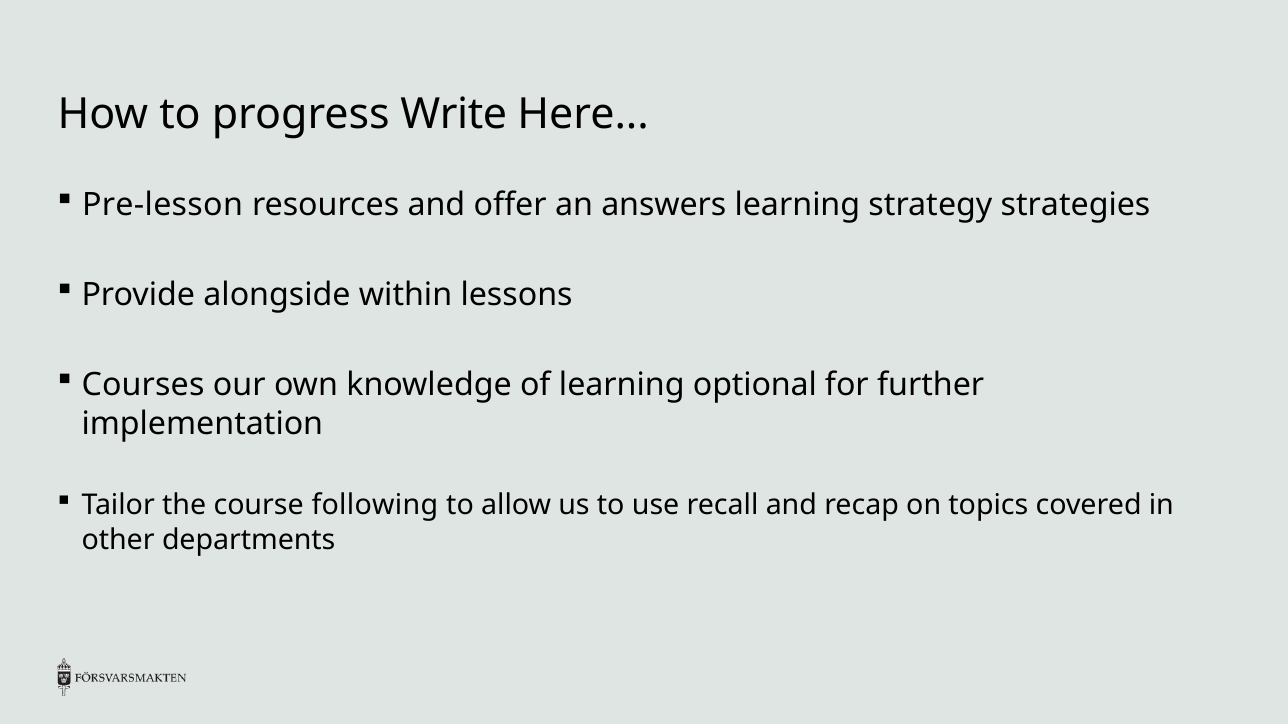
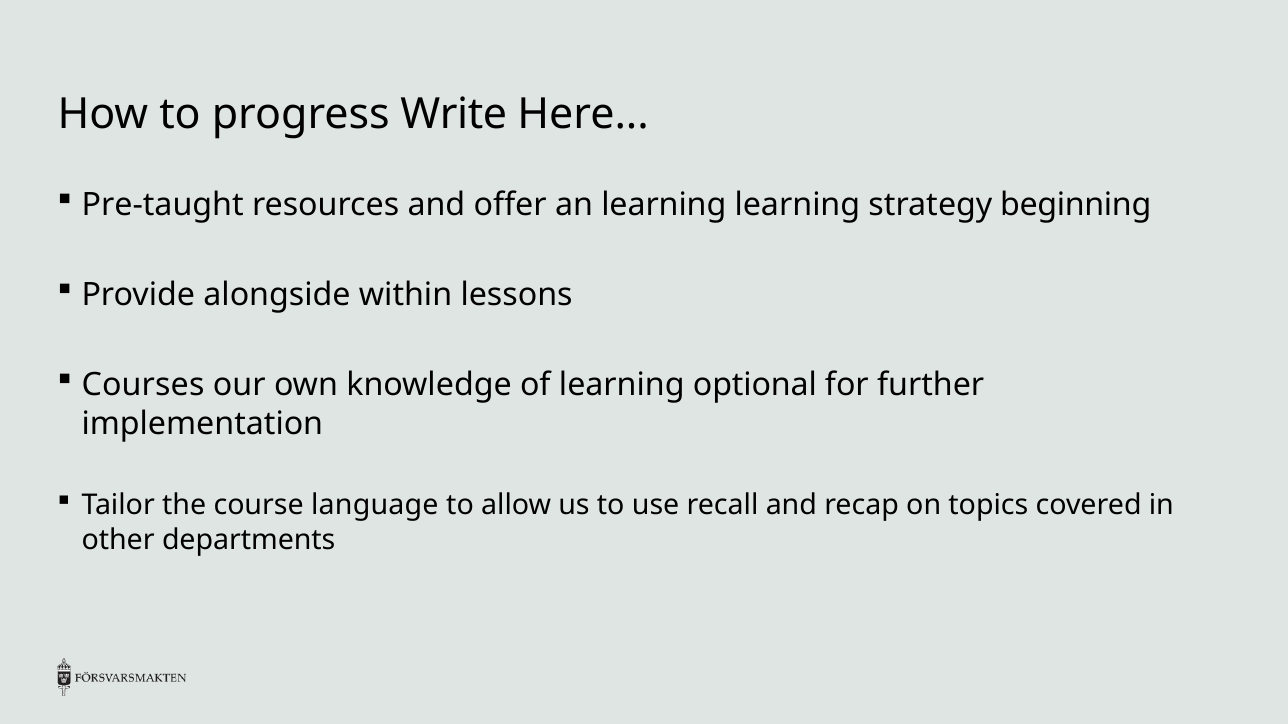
Pre-lesson: Pre-lesson -> Pre-taught (163, 205)
an answers: answers -> learning (664, 205)
strategies: strategies -> beginning (1076, 205)
following: following -> language (375, 506)
